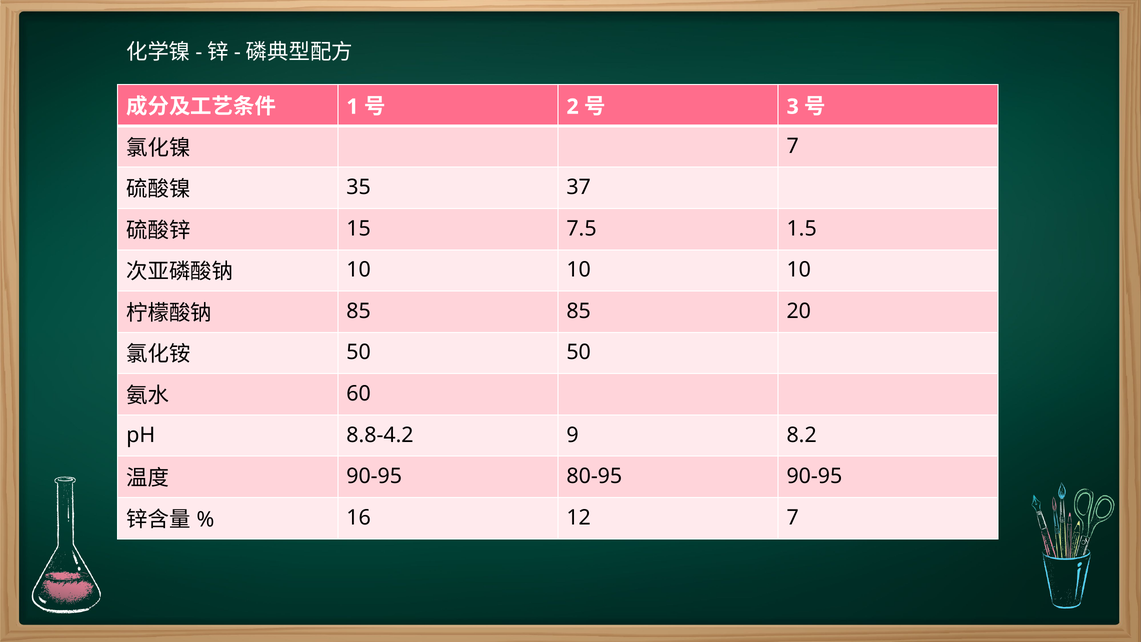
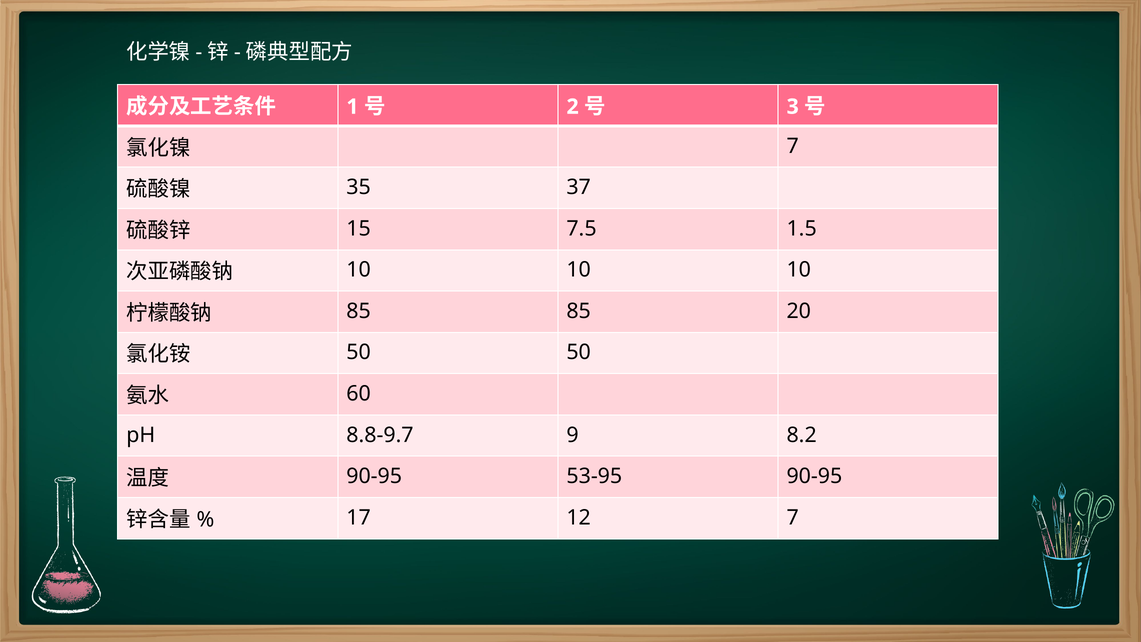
8.8-4.2: 8.8-4.2 -> 8.8-9.7 (380, 435)
80-95: 80-95 -> 53-95 (594, 476)
16: 16 -> 17 (359, 517)
